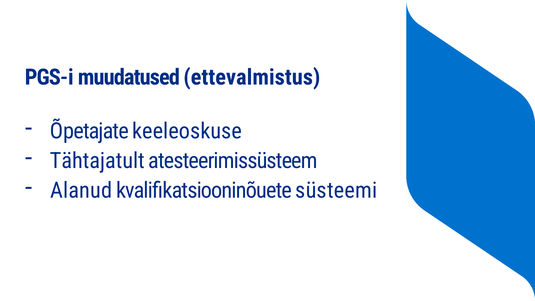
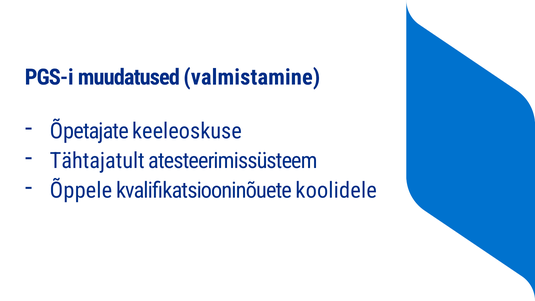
ettevalmistus: ettevalmistus -> valmistamine (252, 77)
Alanud: Alanud -> Õppele (81, 190)
süsteemi: süsteemi -> koolidele (336, 190)
